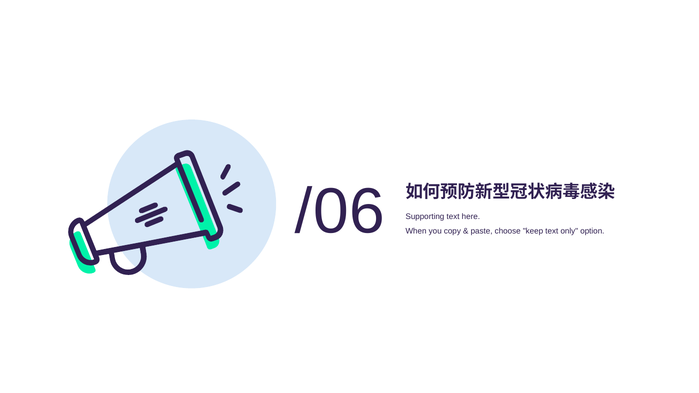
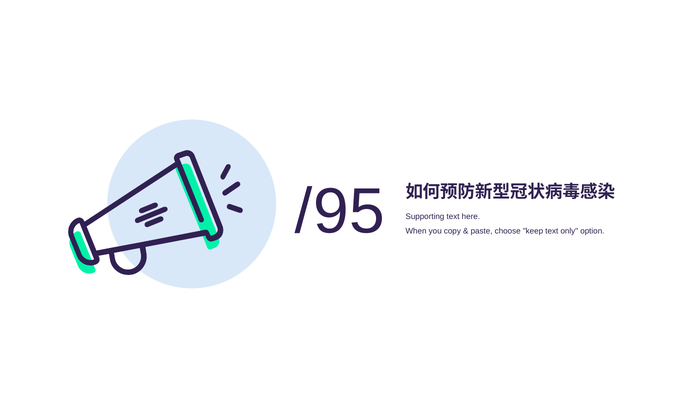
/06: /06 -> /95 (340, 212)
